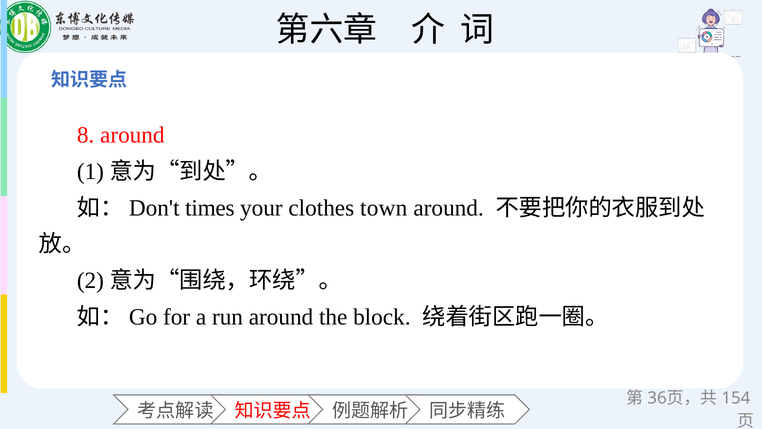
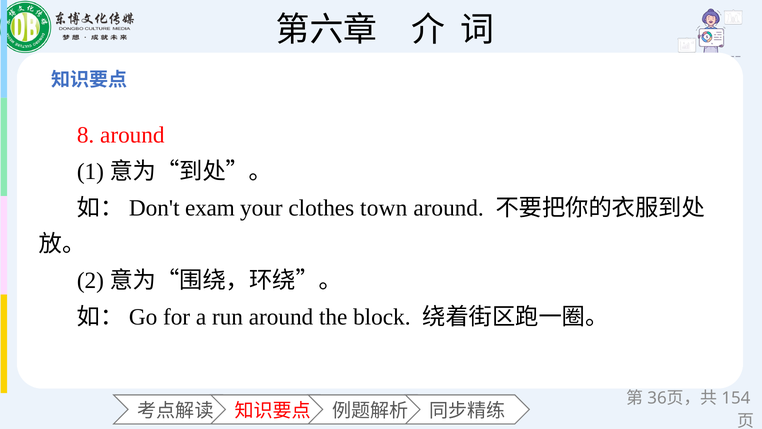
times: times -> exam (210, 208)
